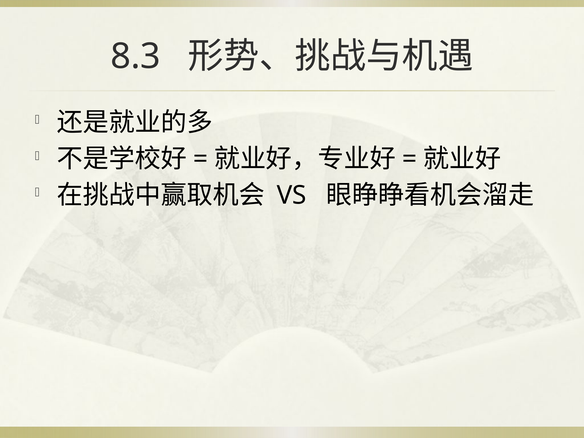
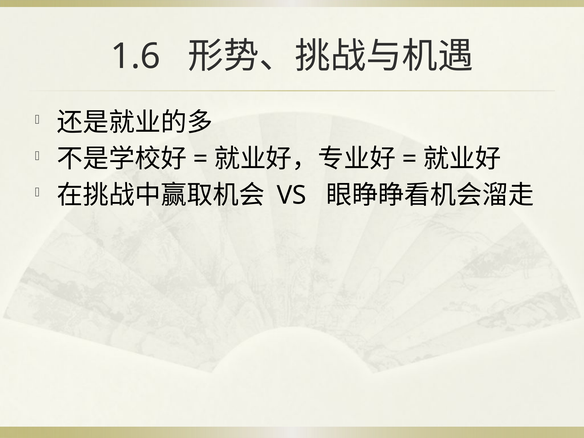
8.3: 8.3 -> 1.6 (136, 57)
